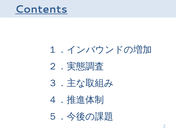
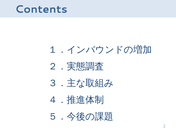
Contents underline: present -> none (41, 9)
